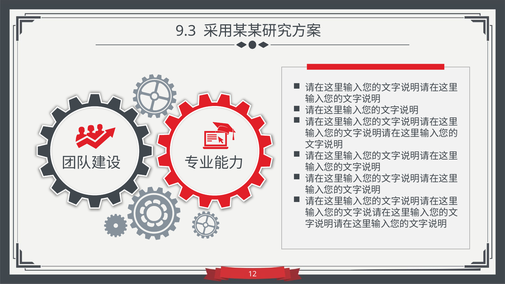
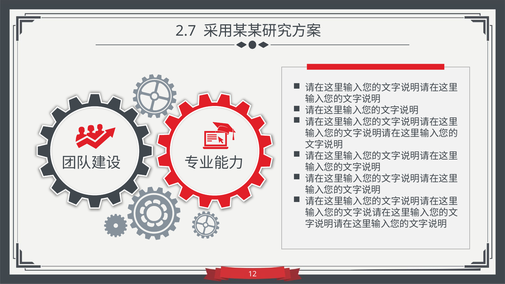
9.3: 9.3 -> 2.7 (186, 31)
